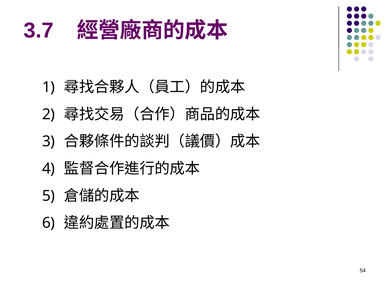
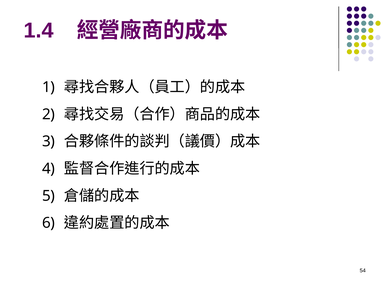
3.7: 3.7 -> 1.4 (39, 31)
